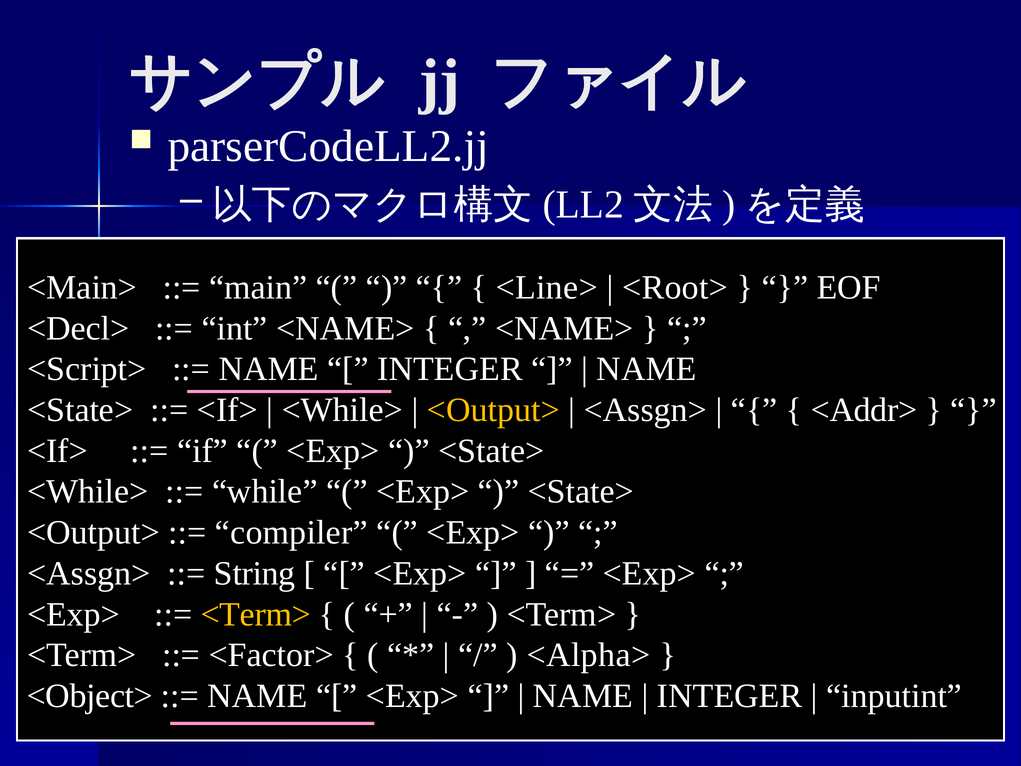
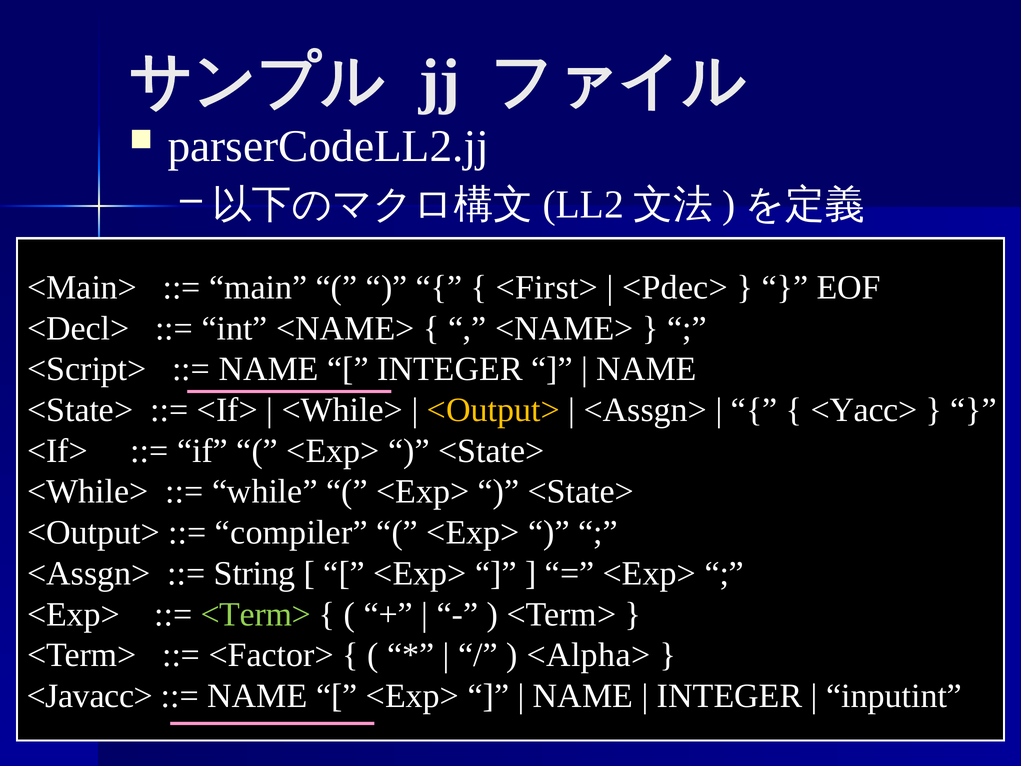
<Line>: <Line> -> <First> (547, 287)
<Root>: <Root> -> <Pdec> (675, 287)
<Addr>: <Addr> -> <Yacc> (864, 410)
<Term> colour: yellow -> light green (256, 614)
<Object>: <Object> -> <Javacc> (90, 696)
